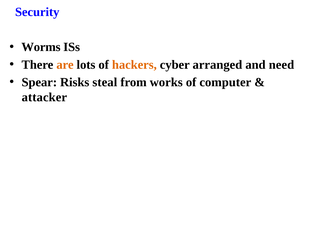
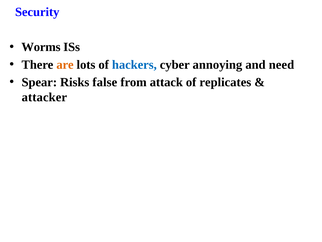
hackers colour: orange -> blue (134, 65)
arranged: arranged -> annoying (217, 65)
steal: steal -> false (105, 82)
works: works -> attack (166, 82)
computer: computer -> replicates (225, 82)
